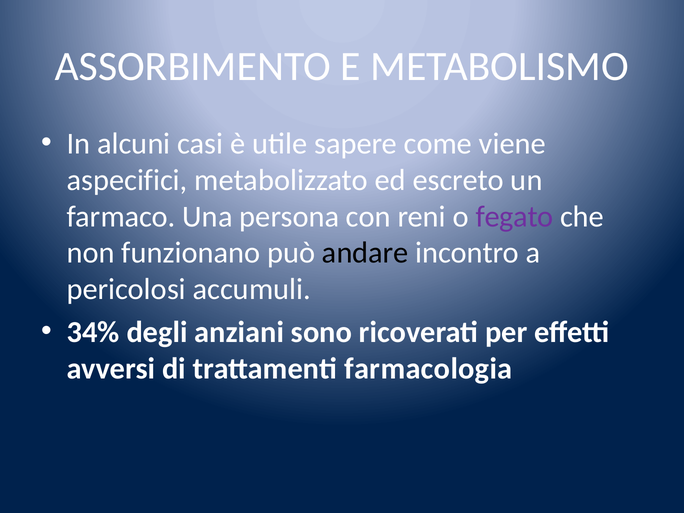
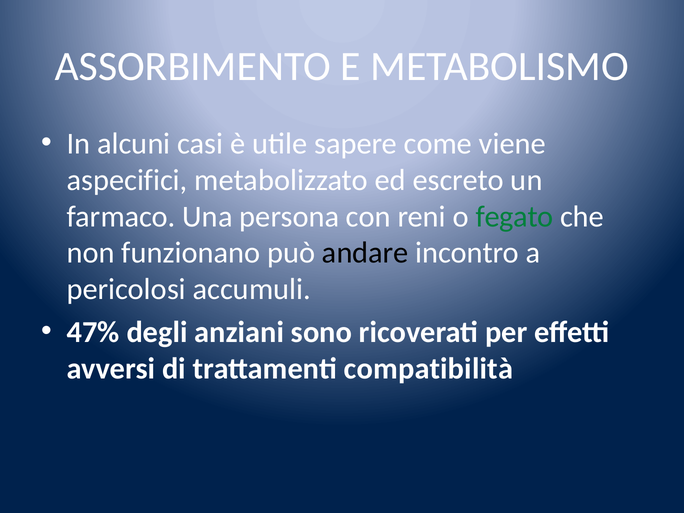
fegato colour: purple -> green (515, 216)
34%: 34% -> 47% (93, 332)
farmacologia: farmacologia -> compatibilità (428, 369)
